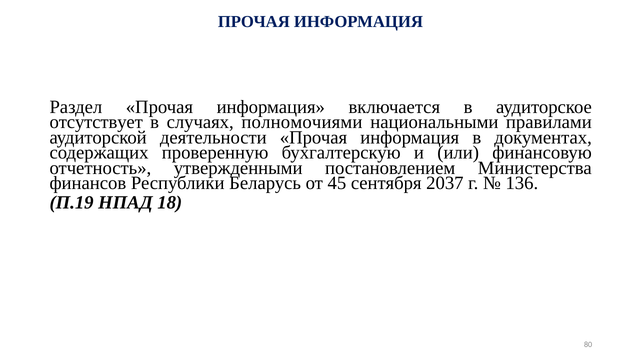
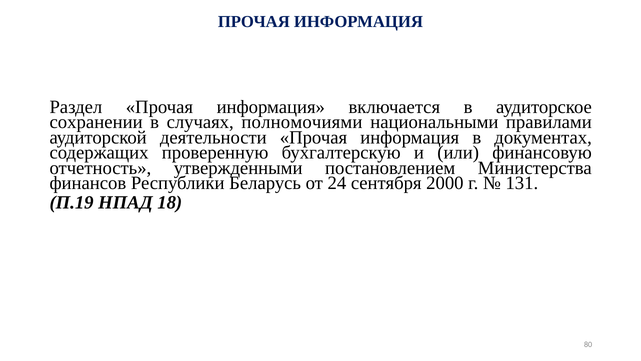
отсутствует: отсутствует -> сохранении (96, 122)
45: 45 -> 24 (337, 183)
2037: 2037 -> 2000 (445, 183)
136: 136 -> 131 (522, 183)
